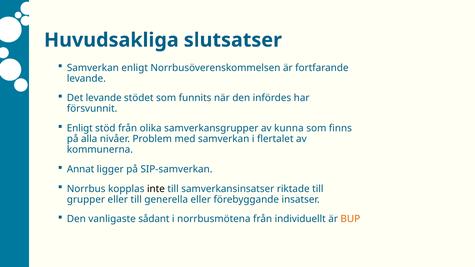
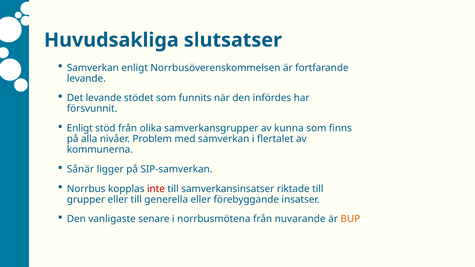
Annat: Annat -> Sånär (80, 169)
inte colour: black -> red (156, 189)
sådant: sådant -> senare (154, 219)
individuellt: individuellt -> nuvarande (300, 219)
